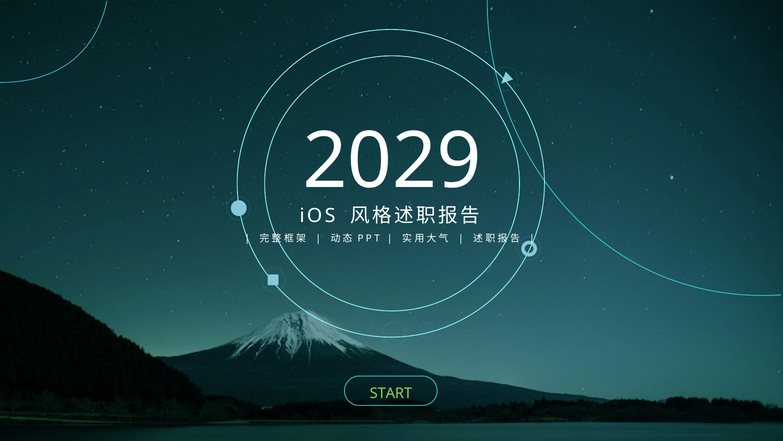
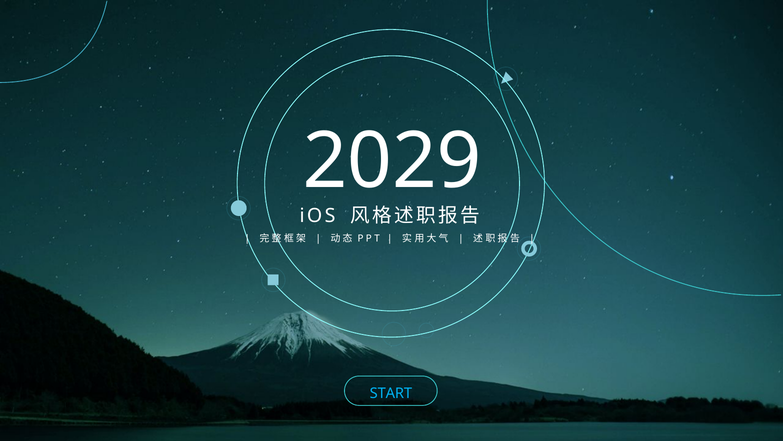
START colour: light green -> light blue (391, 393)
